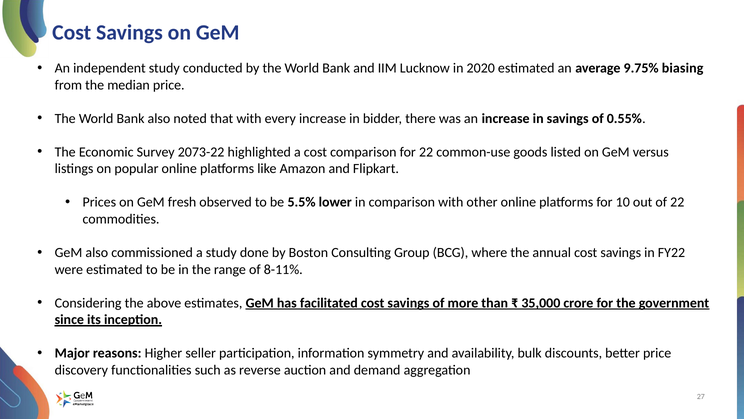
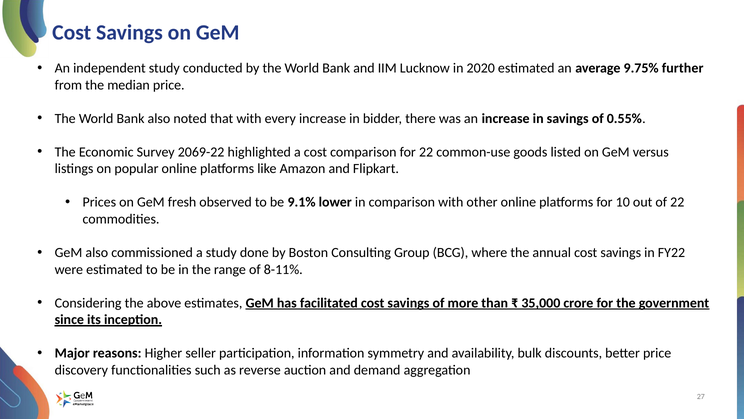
biasing: biasing -> further (683, 68)
2073-22: 2073-22 -> 2069-22 (201, 152)
5.5%: 5.5% -> 9.1% (302, 202)
